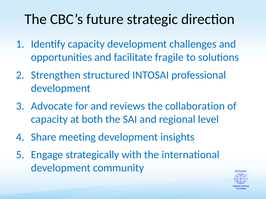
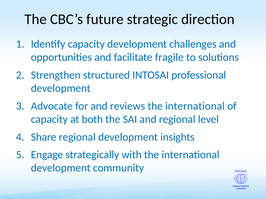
collaboration: collaboration -> international (195, 106)
Share meeting: meeting -> regional (77, 137)
